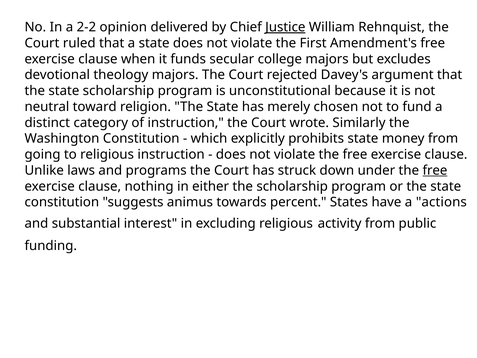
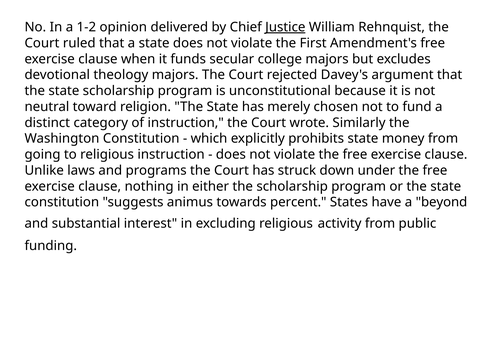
2-2: 2-2 -> 1-2 (86, 27)
free underline: present -> none (435, 170)
actions: actions -> beyond (442, 202)
